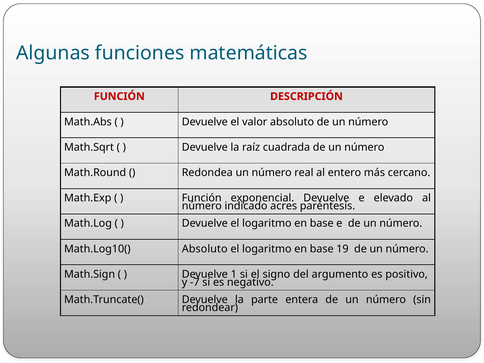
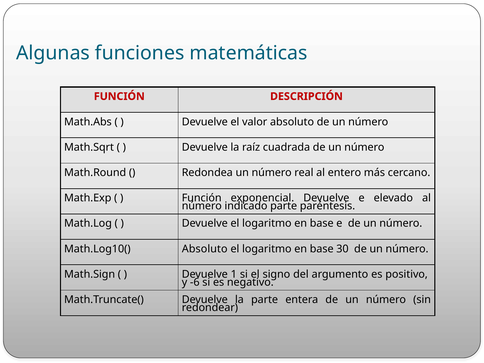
indicado acres: acres -> parte (284, 206)
19: 19 -> 30 (342, 249)
-7: -7 -> -6 (195, 282)
